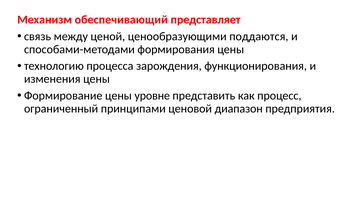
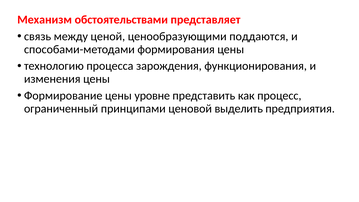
обеспечивающий: обеспечивающий -> обстоятельствами (121, 20)
диапазон: диапазон -> выделить (239, 109)
